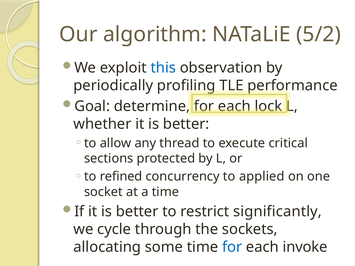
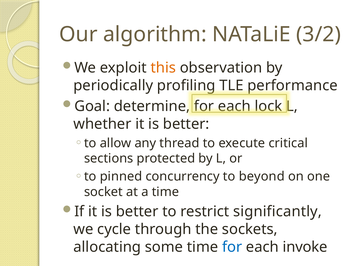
5/2: 5/2 -> 3/2 (319, 34)
this colour: blue -> orange (163, 68)
refined: refined -> pinned (121, 177)
applied: applied -> beyond (262, 177)
